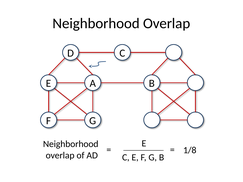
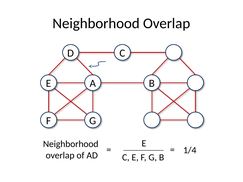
1/8: 1/8 -> 1/4 (190, 150)
